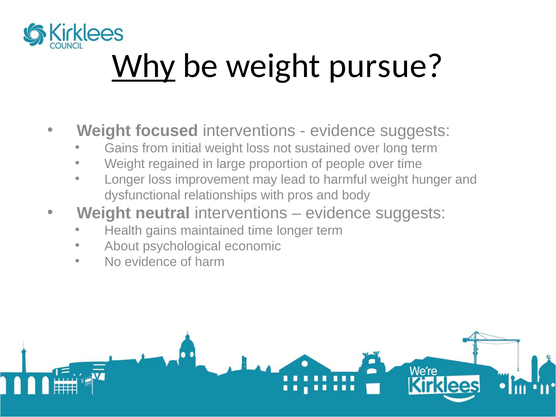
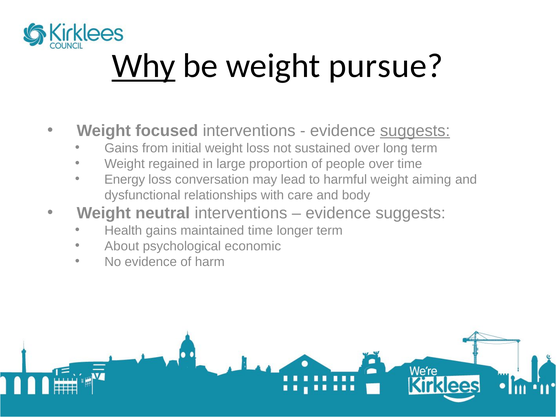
suggests underline: none -> present (415, 131)
Longer: Longer -> Energy (125, 180)
improvement: improvement -> conversation (212, 180)
hunger: hunger -> aiming (432, 180)
pros: pros -> care (300, 195)
